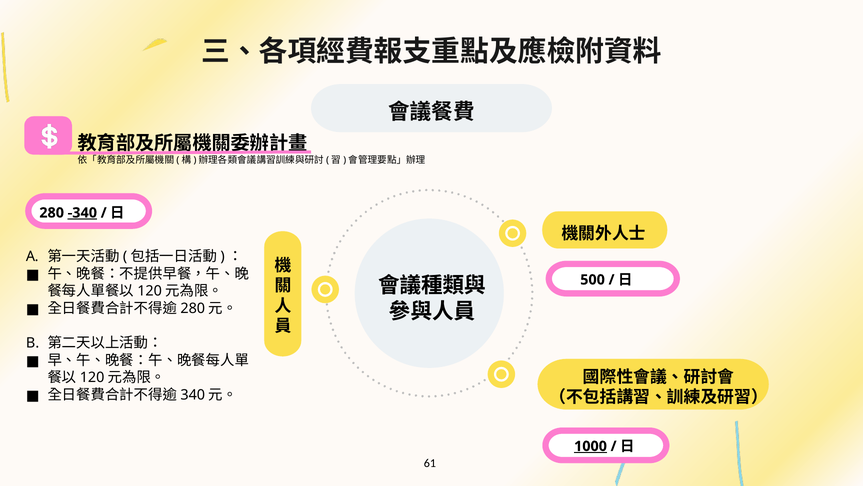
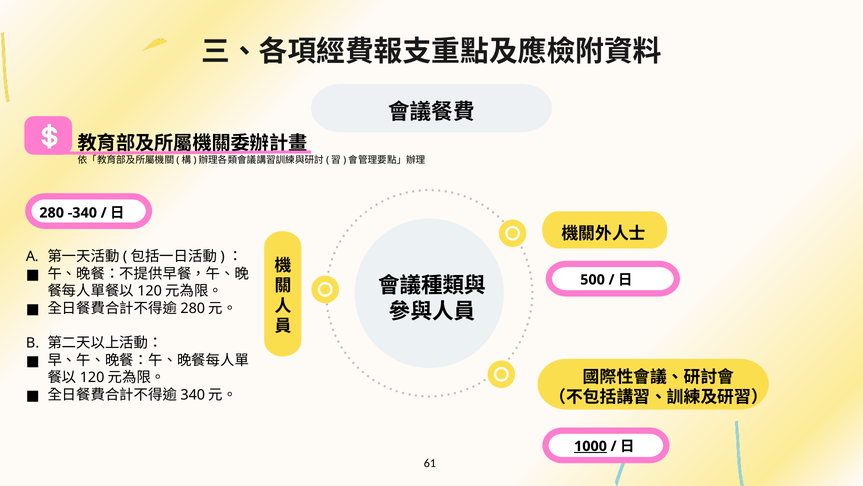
-340 underline: present -> none (82, 213)
